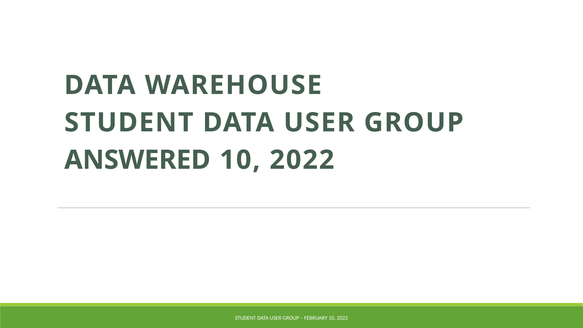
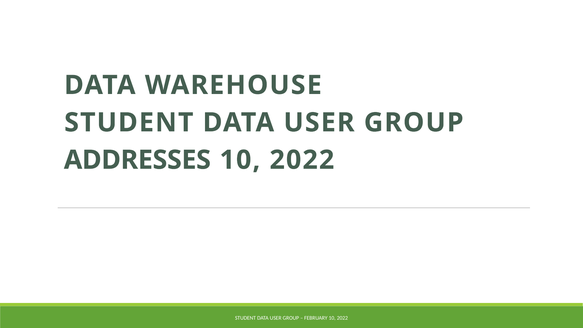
ANSWERED: ANSWERED -> ADDRESSES (137, 160)
